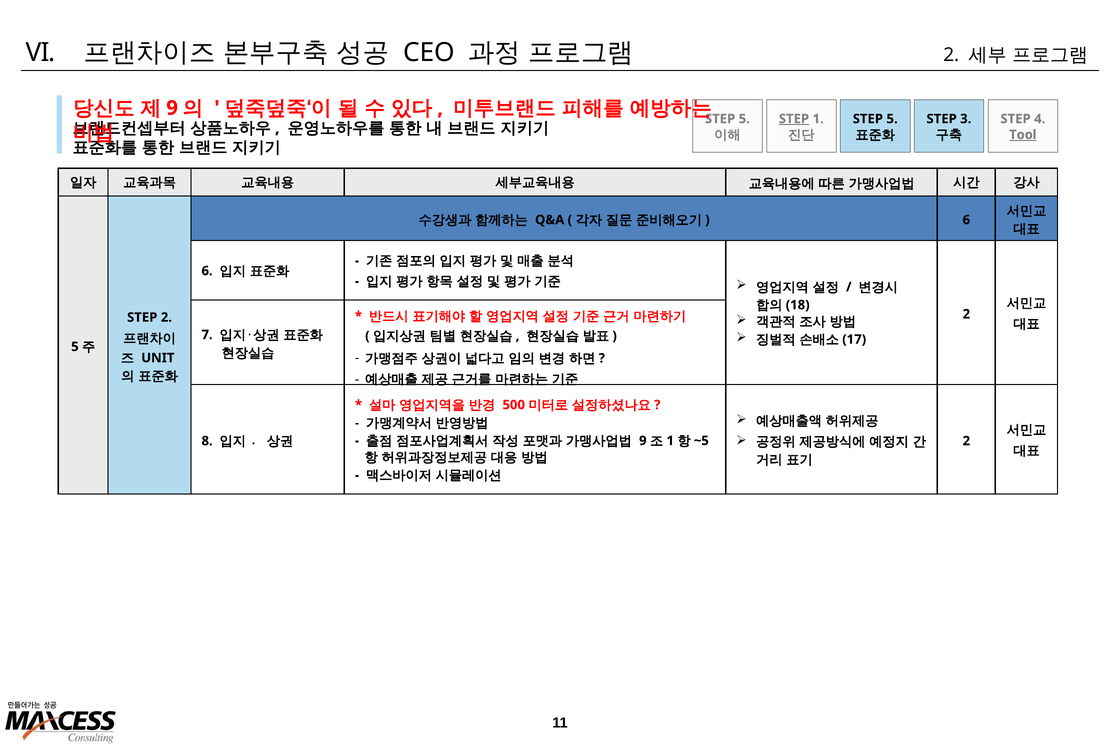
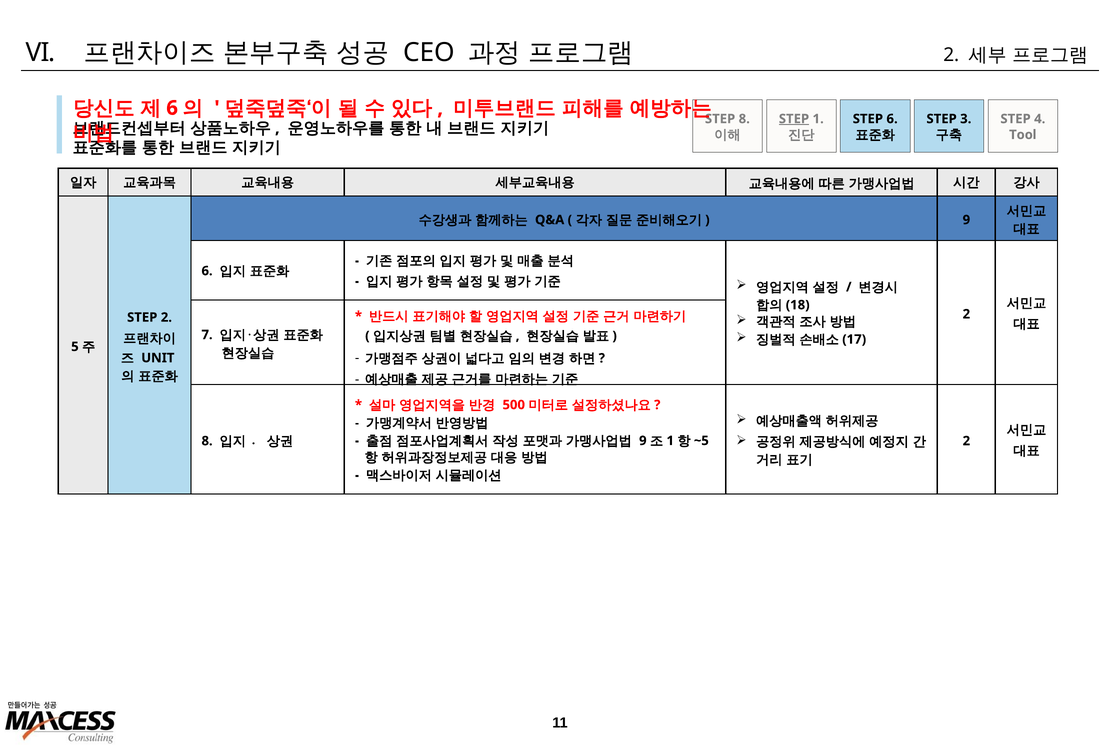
9: 9 -> 6 (172, 108)
5: 5 -> 8 (744, 119)
5: 5 -> 6 (892, 119)
Tool underline: present -> none (1023, 135)
6: 6 -> 9 (966, 220)
